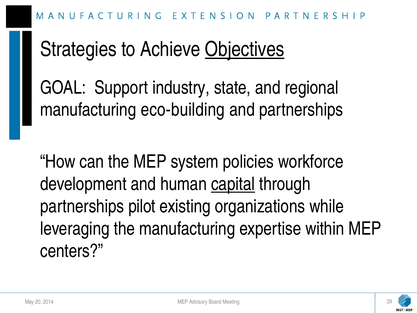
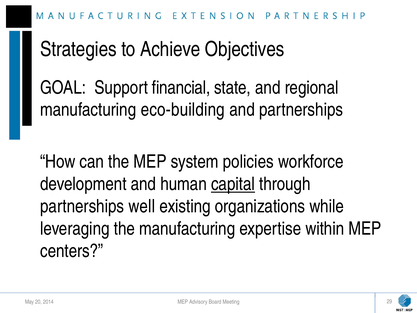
Objectives underline: present -> none (245, 49)
industry: industry -> financial (181, 87)
pilot: pilot -> well (142, 206)
